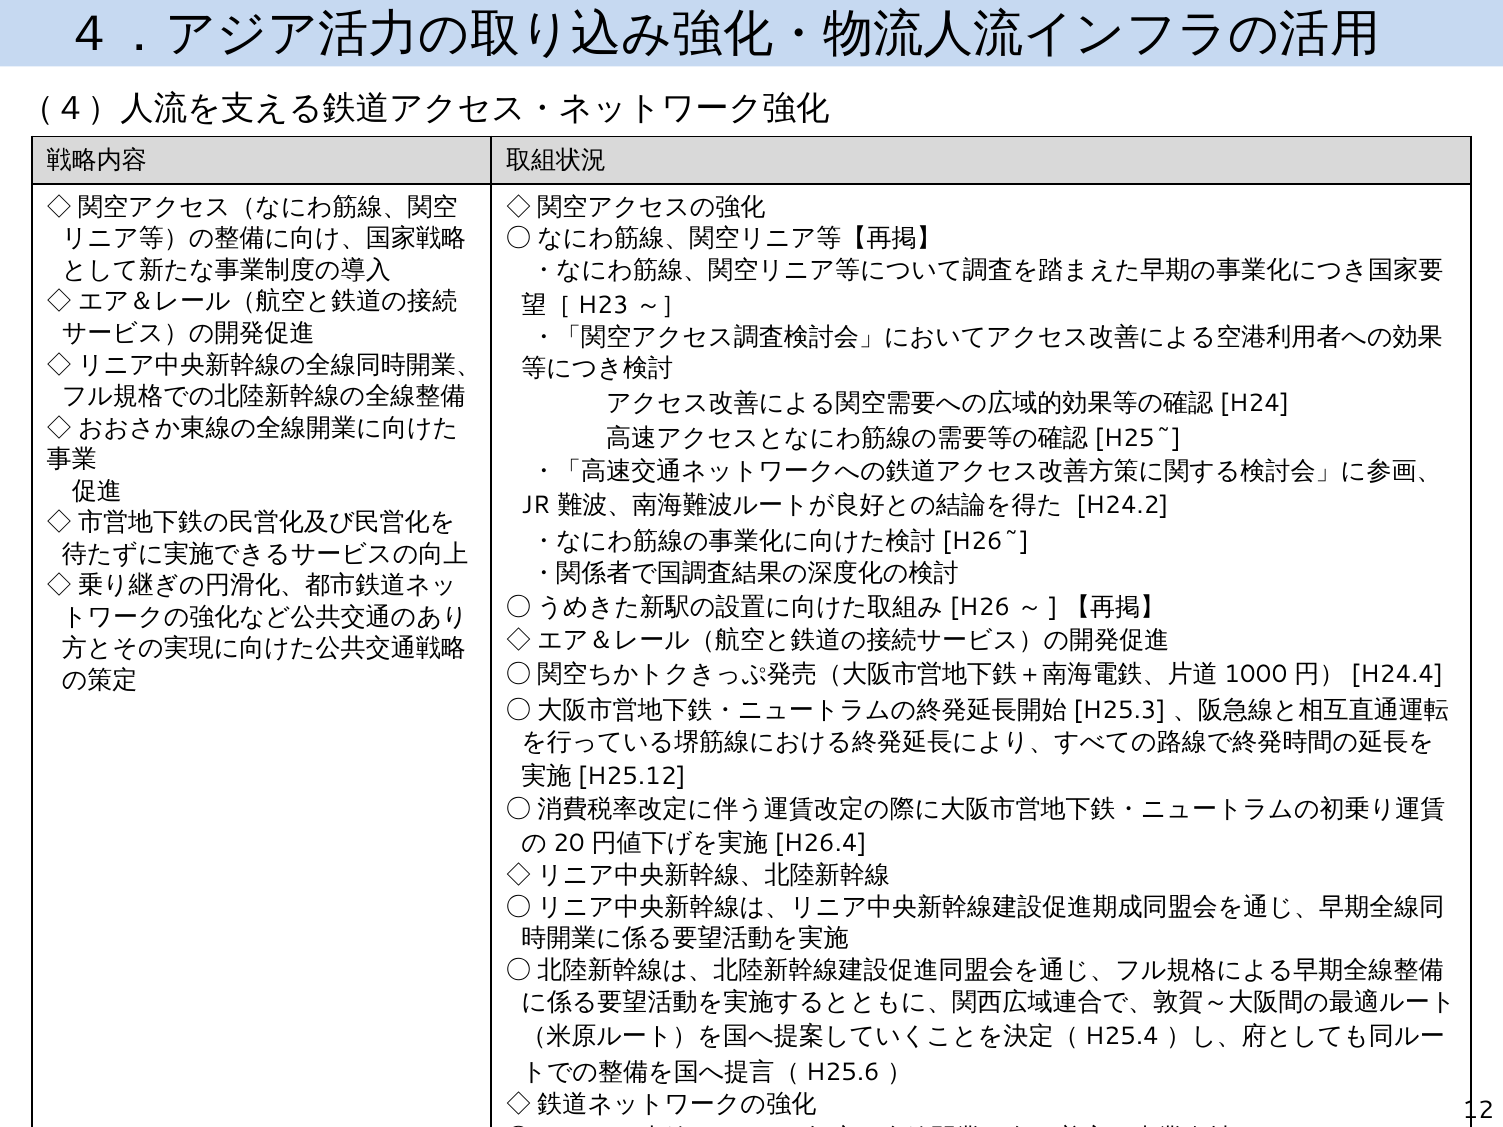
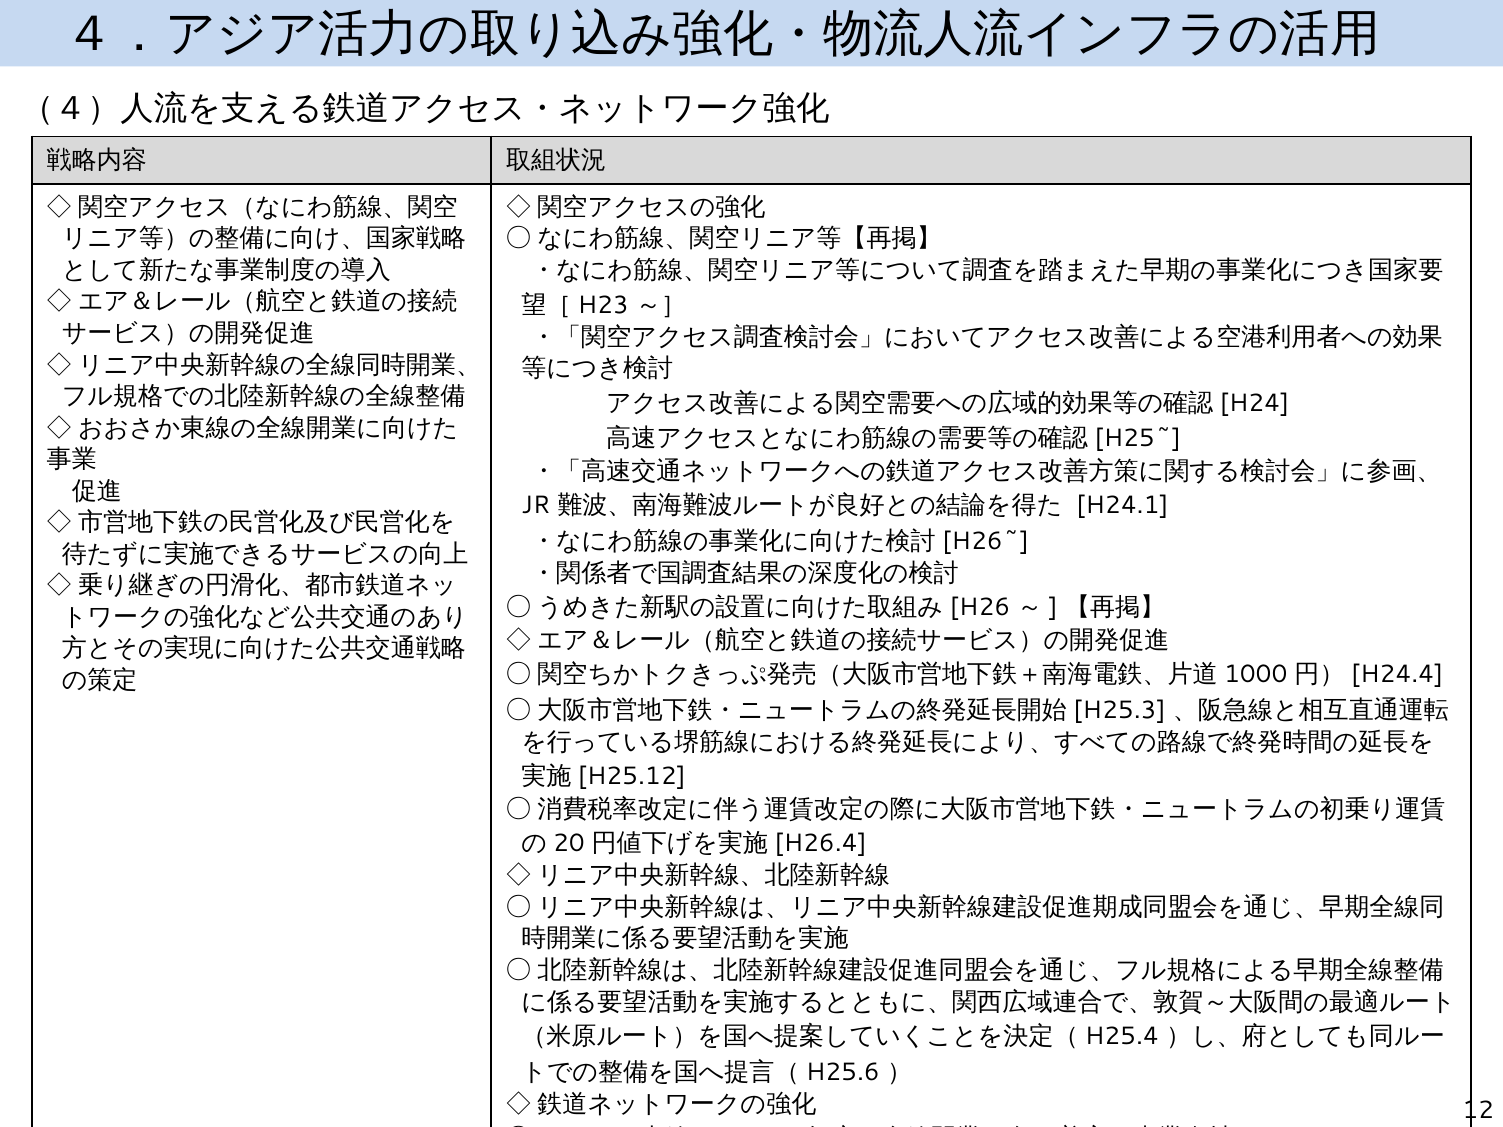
H24.2: H24.2 -> H24.1 (1122, 506)
